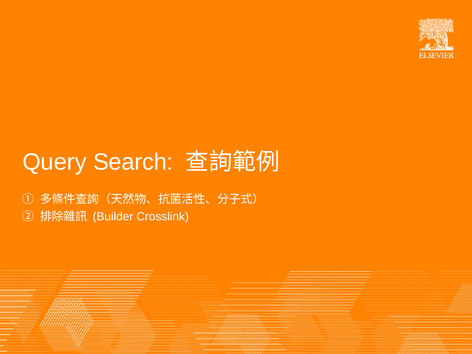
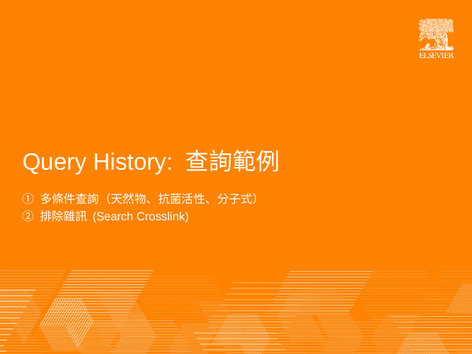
Search: Search -> History (133, 162)
Builder: Builder -> Search (113, 216)
